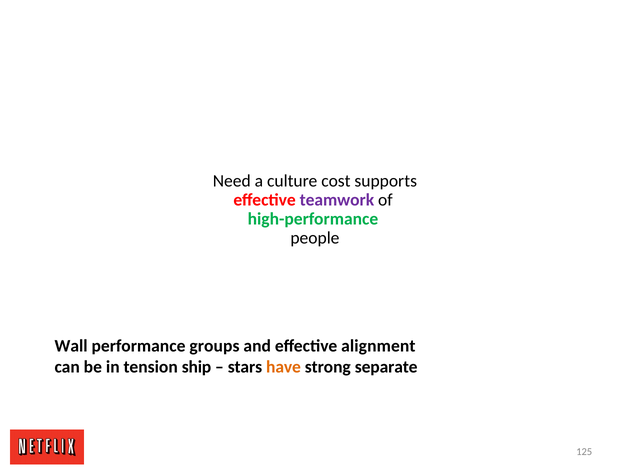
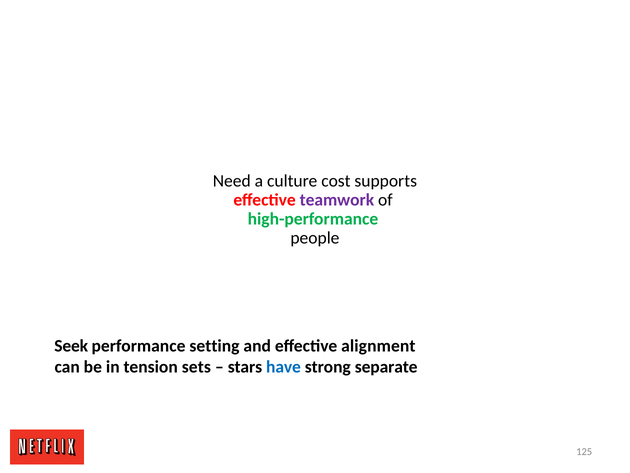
Wall: Wall -> Seek (71, 346)
groups: groups -> setting (214, 346)
ship: ship -> sets (196, 367)
have colour: orange -> blue (284, 367)
